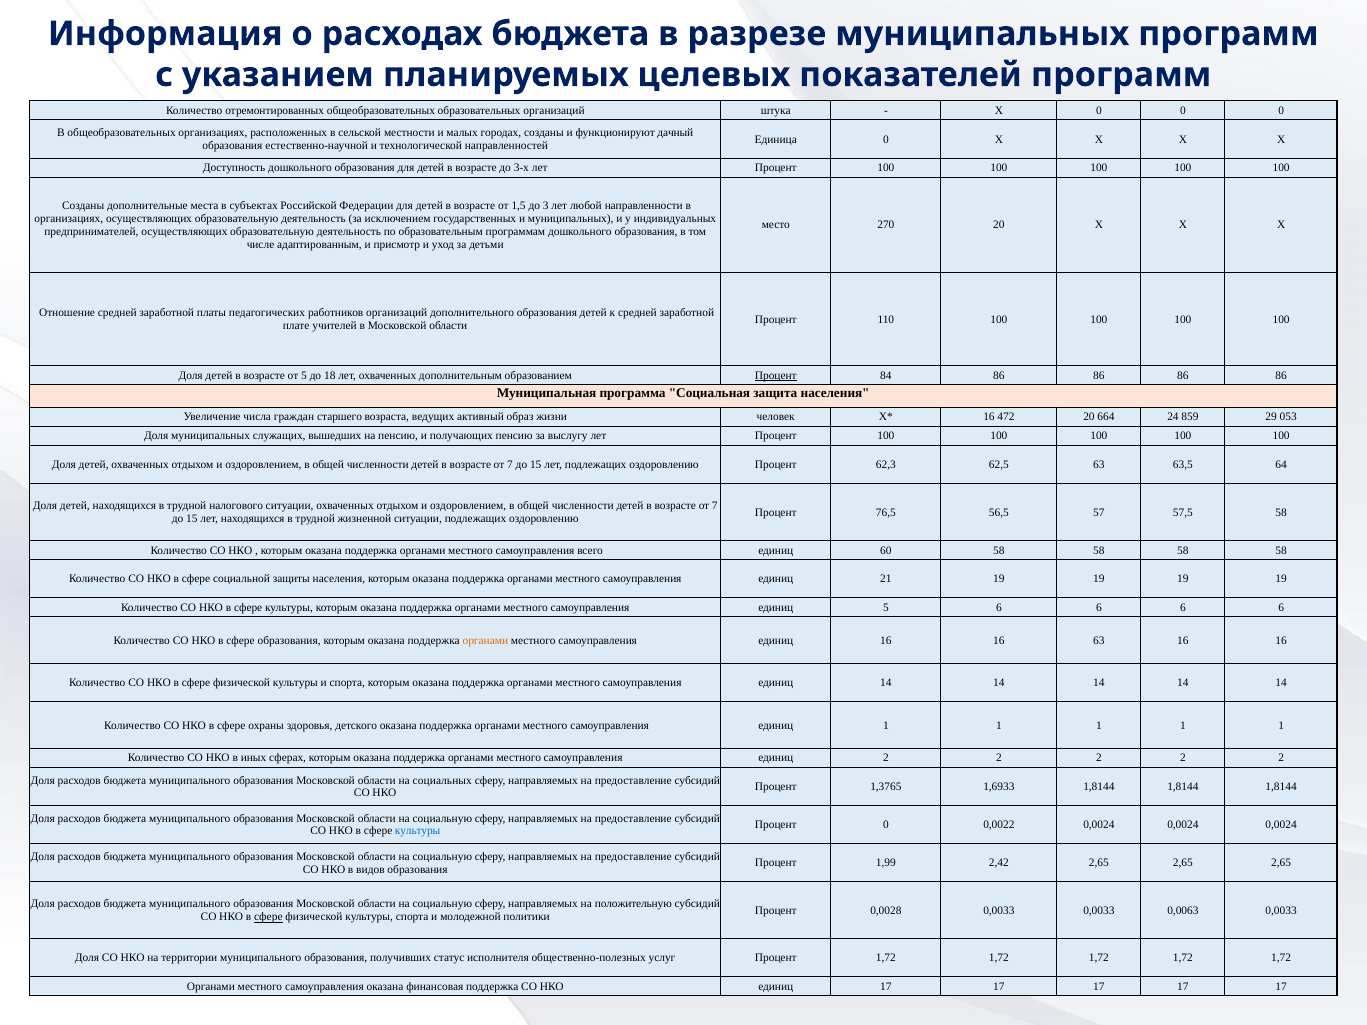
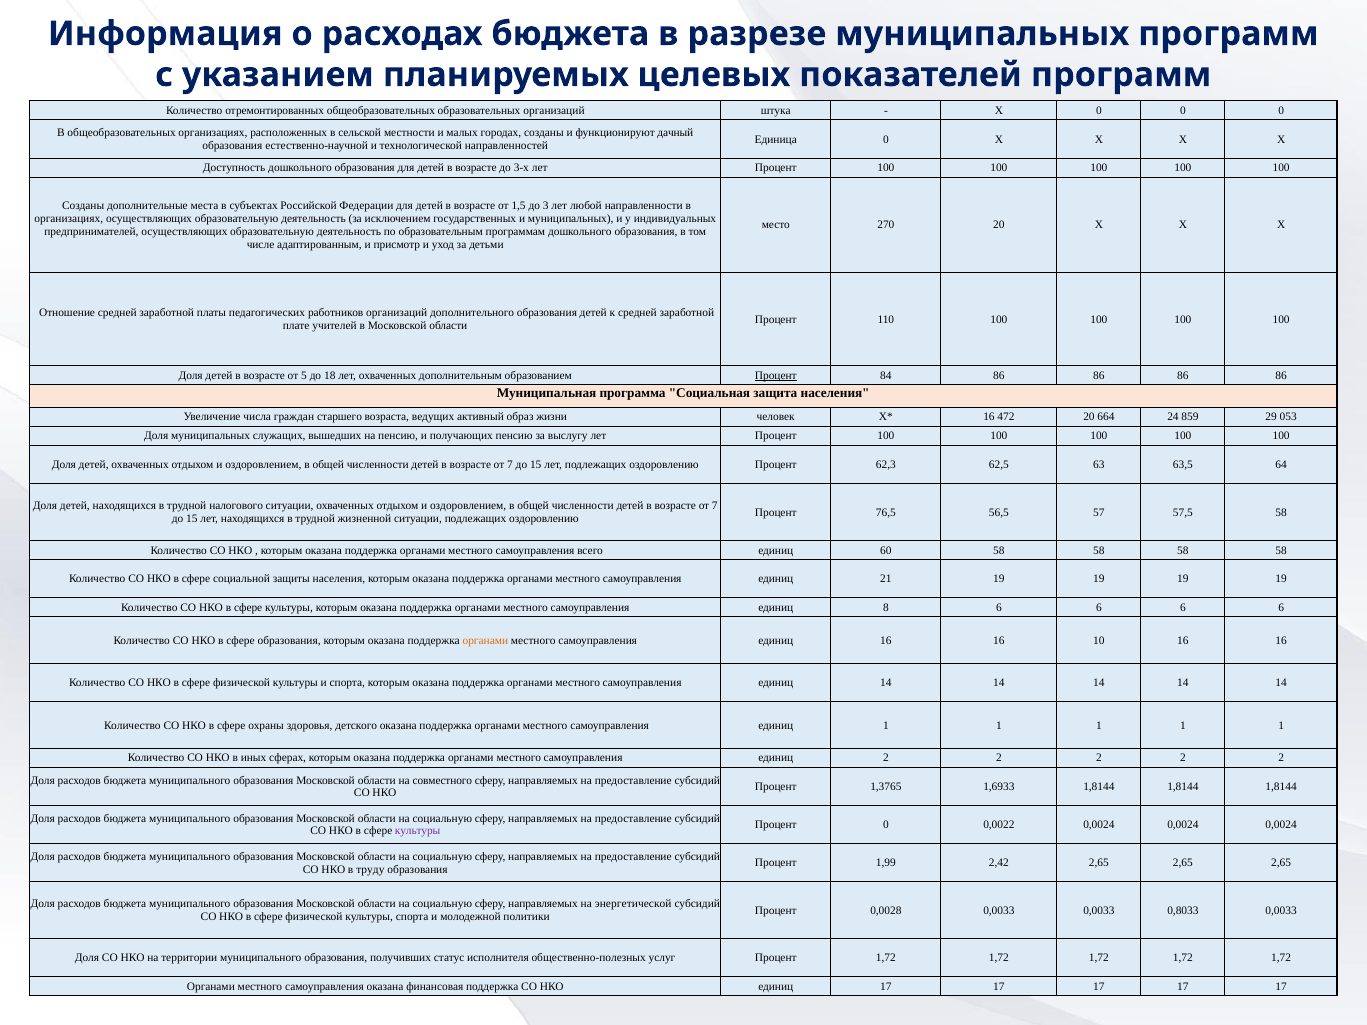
единиц 5: 5 -> 8 (886, 608)
16 63: 63 -> 10 (1099, 641)
социальных: социальных -> совместного (442, 780)
культуры colour: blue -> purple (418, 831)
видов: видов -> труду (370, 870)
положительную: положительную -> энергетической (633, 904)
0,0063: 0,0063 -> 0,8033 (1183, 911)
сфере underline: present -> none (268, 917)
